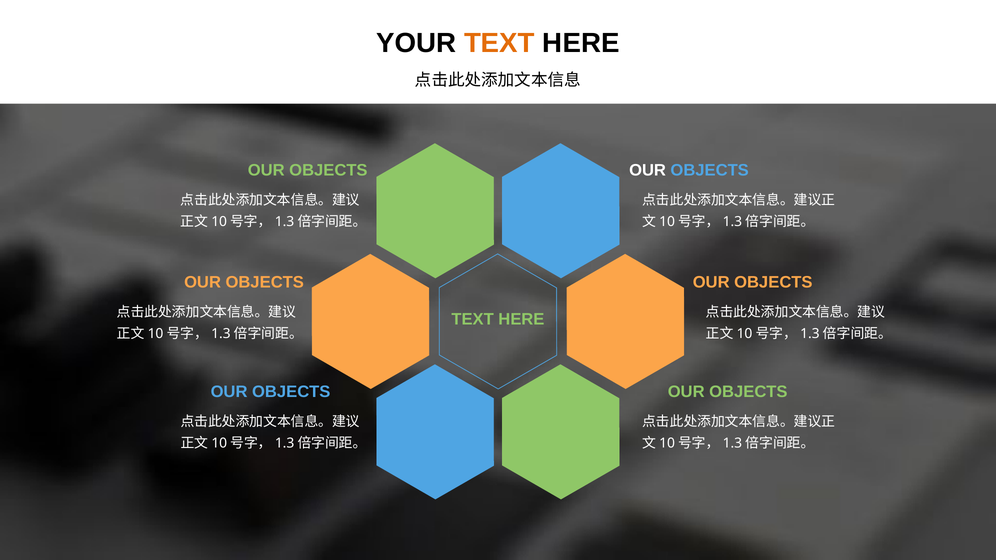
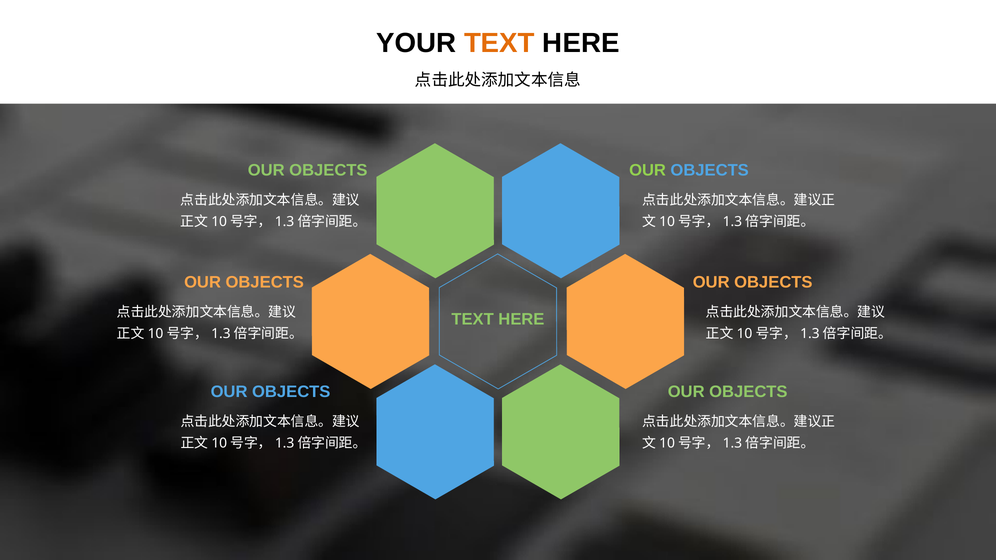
OUR colour: white -> light green (648, 170)
